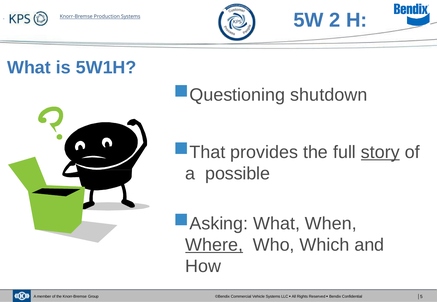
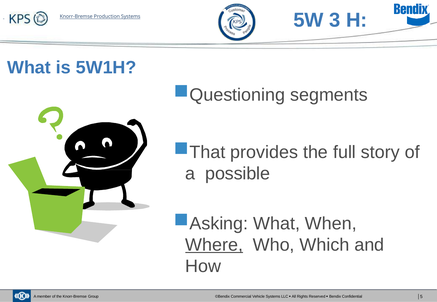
2: 2 -> 3 (335, 20)
shutdown: shutdown -> segments (329, 95)
story underline: present -> none (380, 153)
